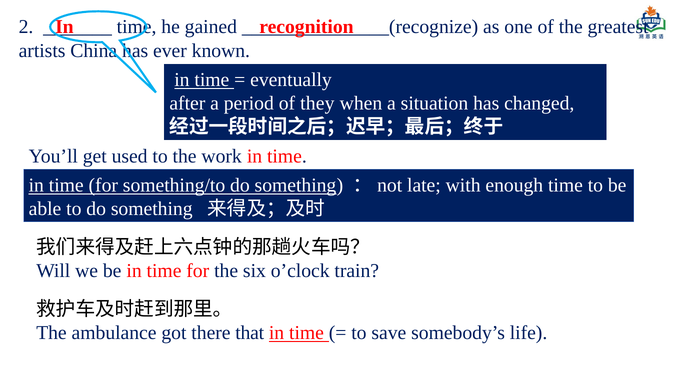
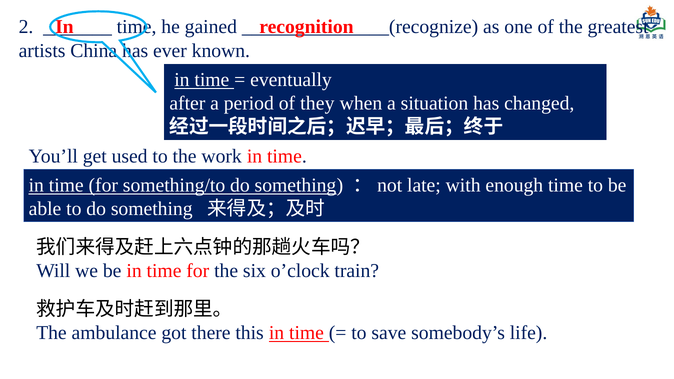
that: that -> this (250, 333)
